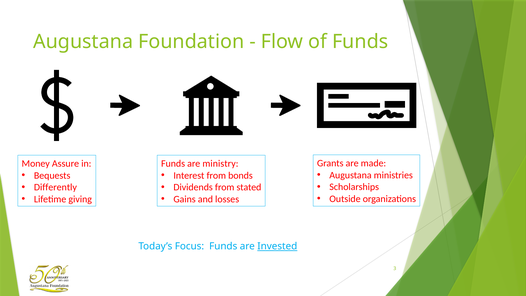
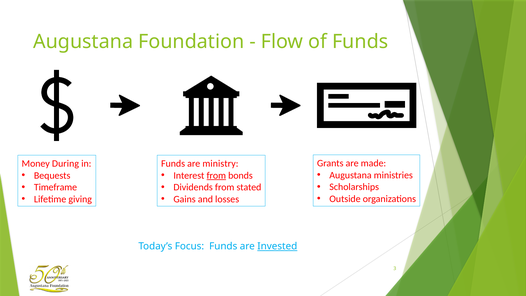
Assure: Assure -> During (65, 164)
from underline: none -> present (216, 175)
Differently: Differently -> Timeframe (55, 187)
